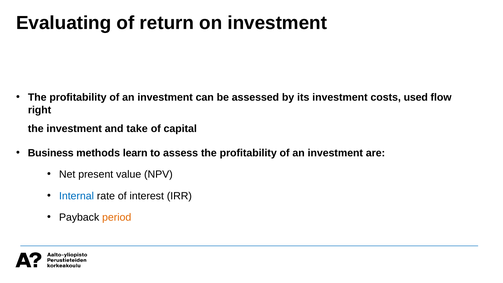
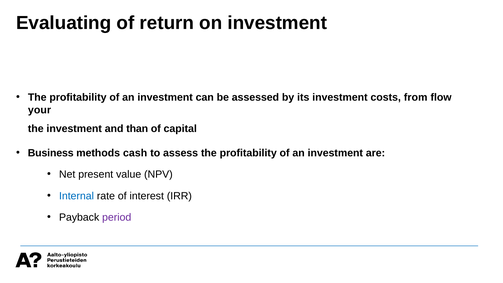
used: used -> from (416, 97)
right: right -> your (40, 110)
take: take -> than (137, 129)
learn: learn -> cash (135, 153)
period colour: orange -> purple (117, 217)
